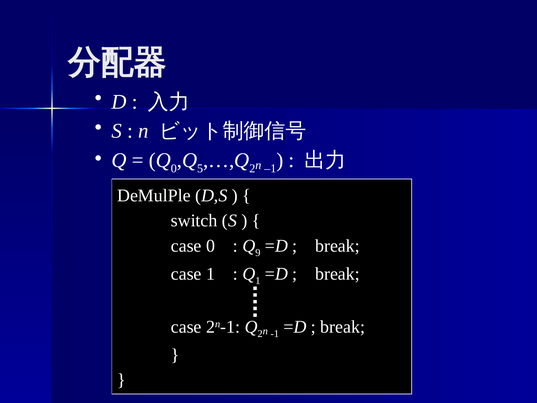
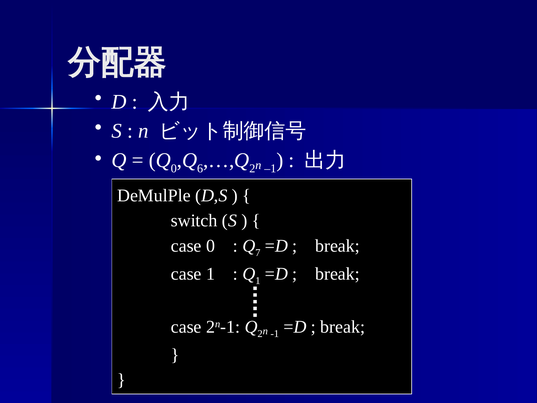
5: 5 -> 6 (200, 168)
9: 9 -> 7 (258, 253)
